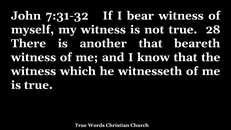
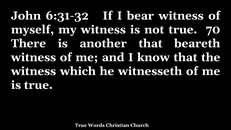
7:31-32: 7:31-32 -> 6:31-32 (67, 16)
28: 28 -> 70 (213, 30)
